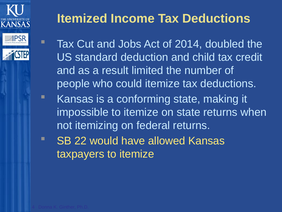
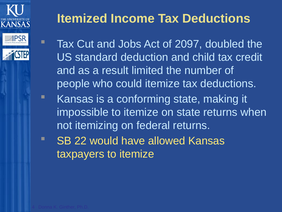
2014: 2014 -> 2097 (189, 44)
